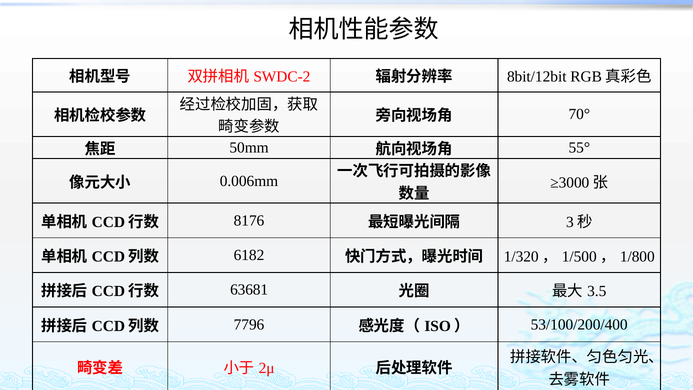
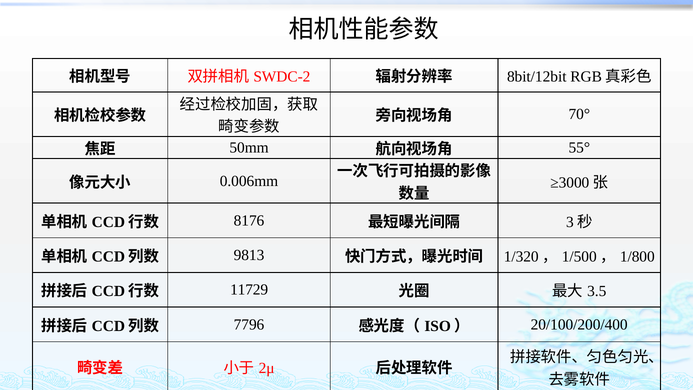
6182: 6182 -> 9813 (249, 255)
63681: 63681 -> 11729 (249, 290)
53/100/200/400: 53/100/200/400 -> 20/100/200/400 (579, 324)
